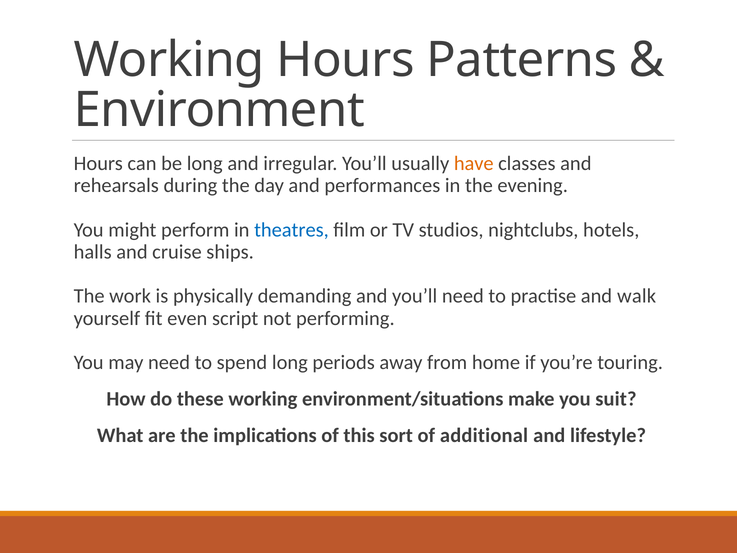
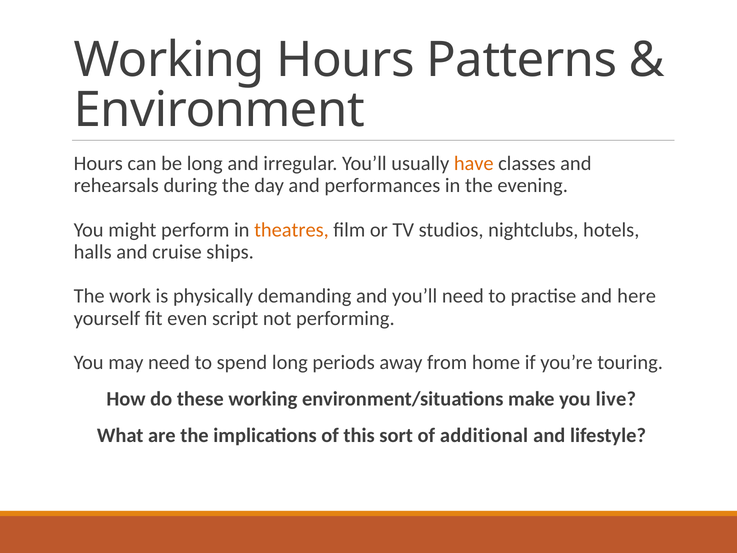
theatres colour: blue -> orange (291, 230)
walk: walk -> here (637, 296)
suit: suit -> live (616, 399)
